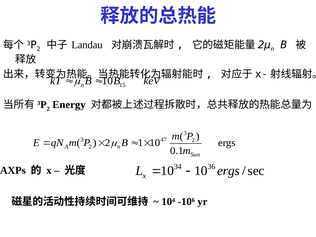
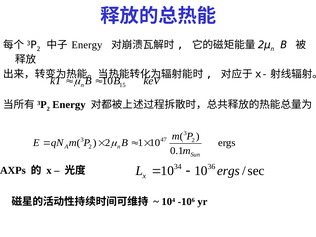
Landau: Landau -> Energy (87, 45)
